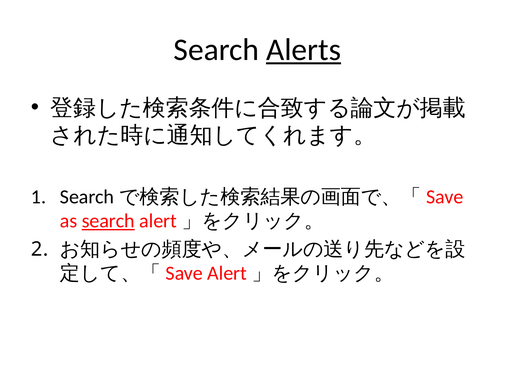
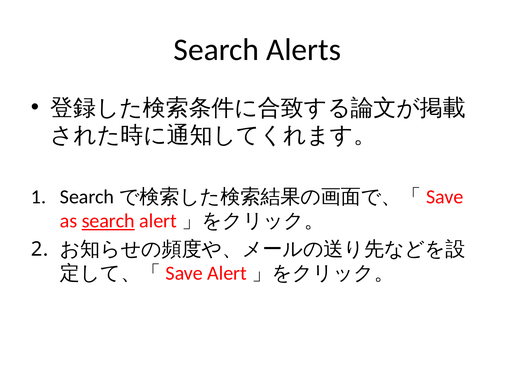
Alerts underline: present -> none (304, 50)
